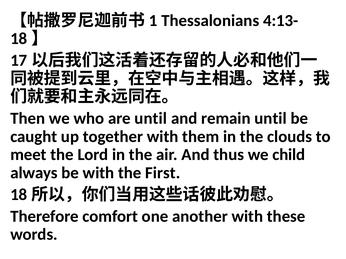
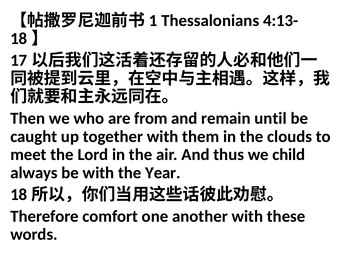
are until: until -> from (151, 119)
First: First -> Year (163, 173)
